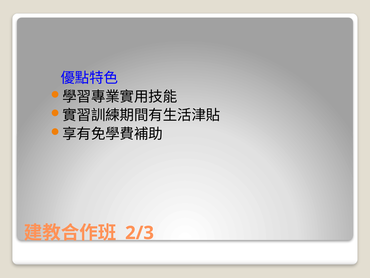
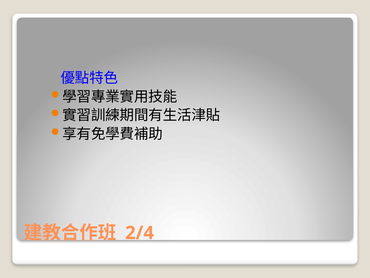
2/3: 2/3 -> 2/4 (140, 233)
